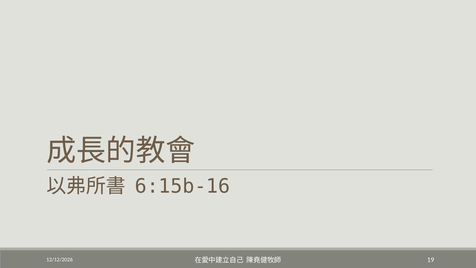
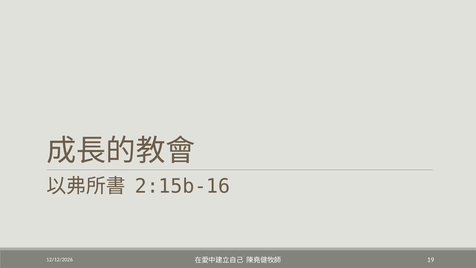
6:15b-16: 6:15b-16 -> 2:15b-16 (183, 186)
